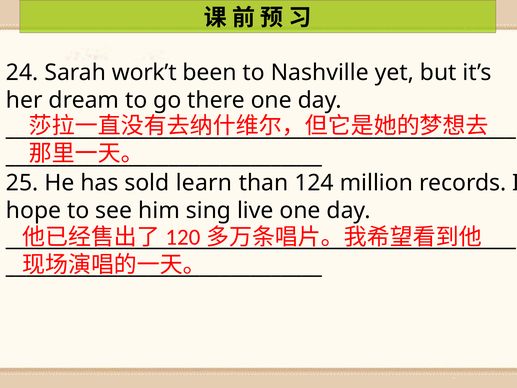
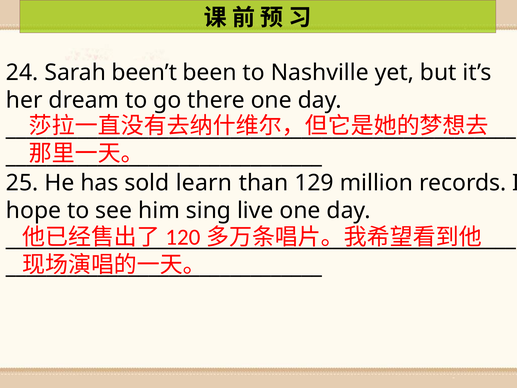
work’t: work’t -> been’t (144, 73)
124: 124 -> 129 (314, 183)
